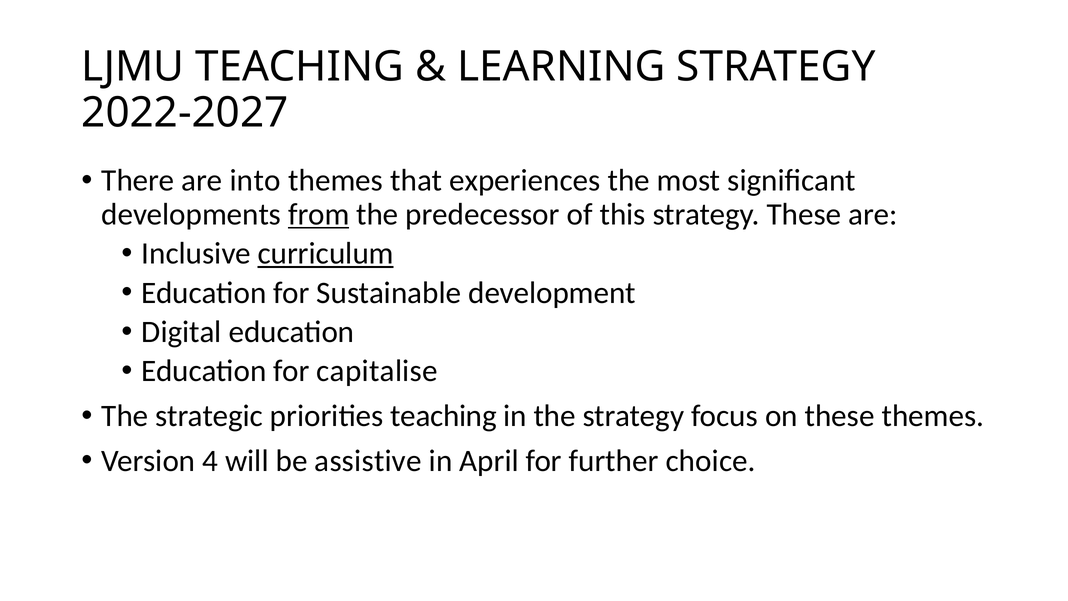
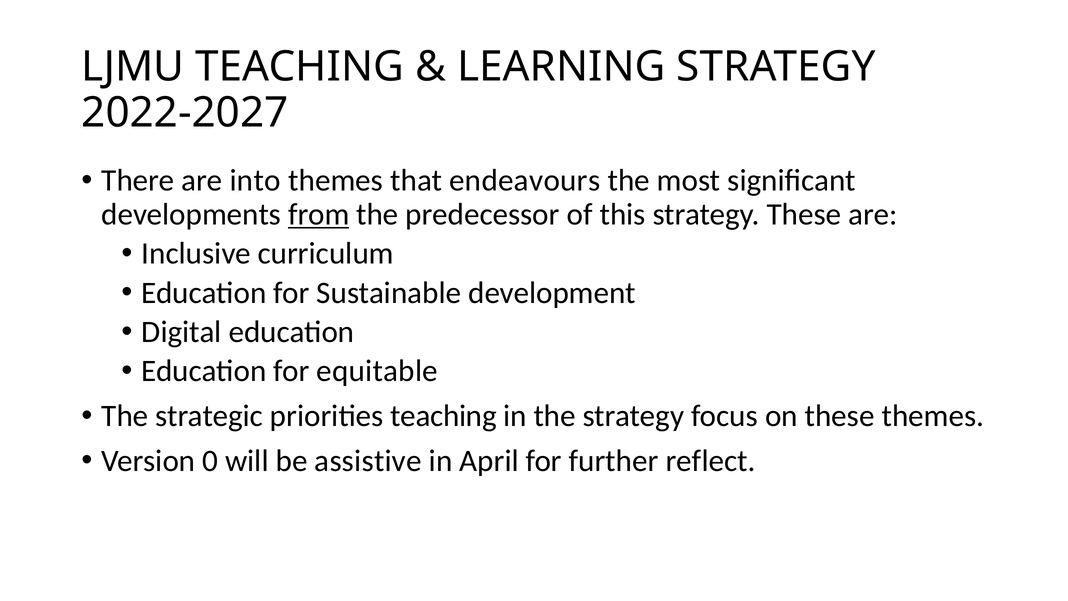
experiences: experiences -> endeavours (525, 181)
curriculum underline: present -> none (326, 253)
capitalise: capitalise -> equitable (377, 371)
4: 4 -> 0 (210, 461)
choice: choice -> reflect (711, 461)
